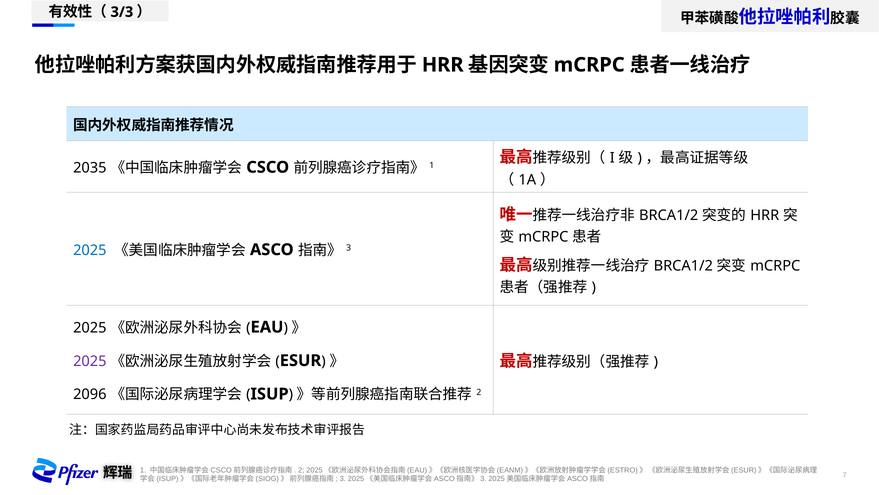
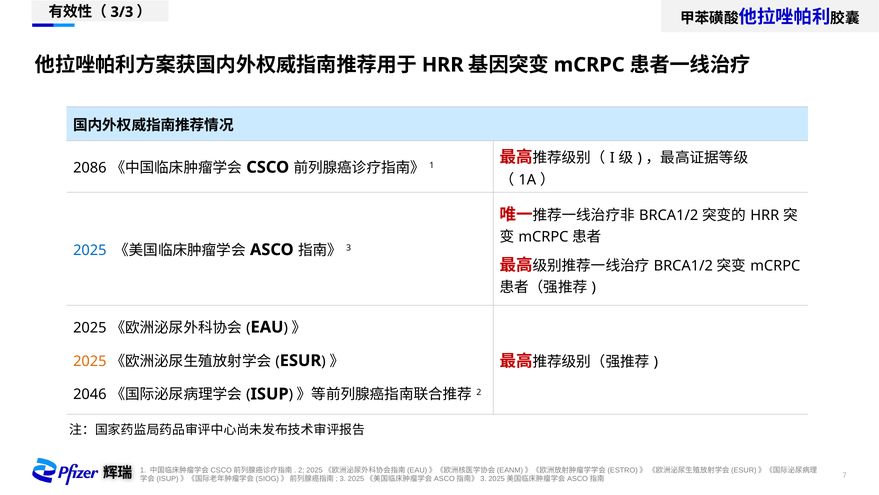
2035: 2035 -> 2086 (90, 168)
2025 colour: purple -> orange (90, 361)
2096: 2096 -> 2046 (90, 394)
